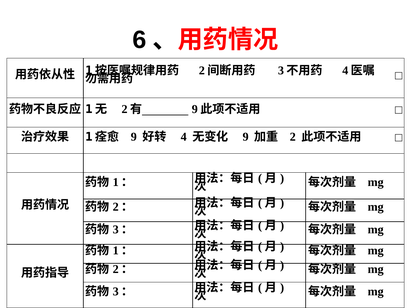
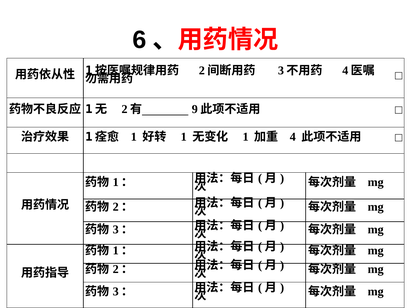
9: 9 -> 1 (134, 137)
4: 4 -> 1 (184, 137)
9: 9 -> 1 (246, 137)
2: 2 -> 4 (293, 137)
